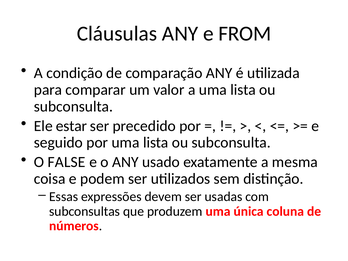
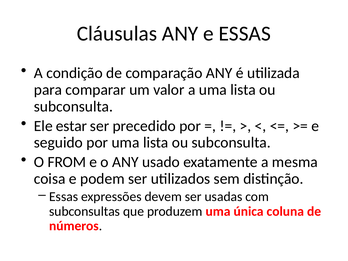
e FROM: FROM -> ESSAS (245, 34)
FALSE: FALSE -> FROM (67, 162)
